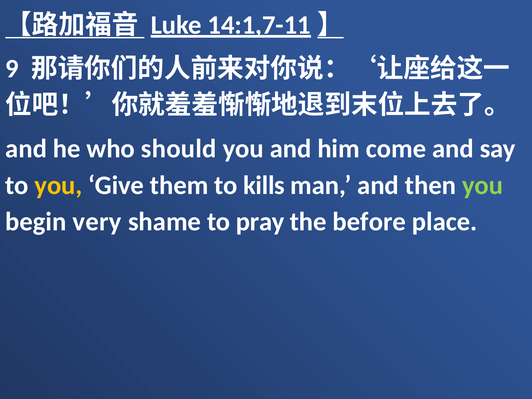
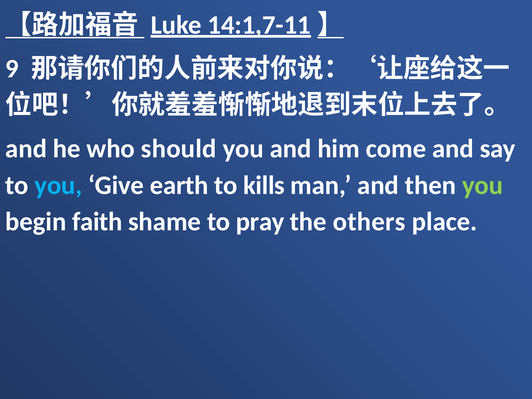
you colour: yellow -> light blue (58, 185)
them: them -> earth (179, 185)
very: very -> faith (97, 222)
before: before -> others (369, 222)
